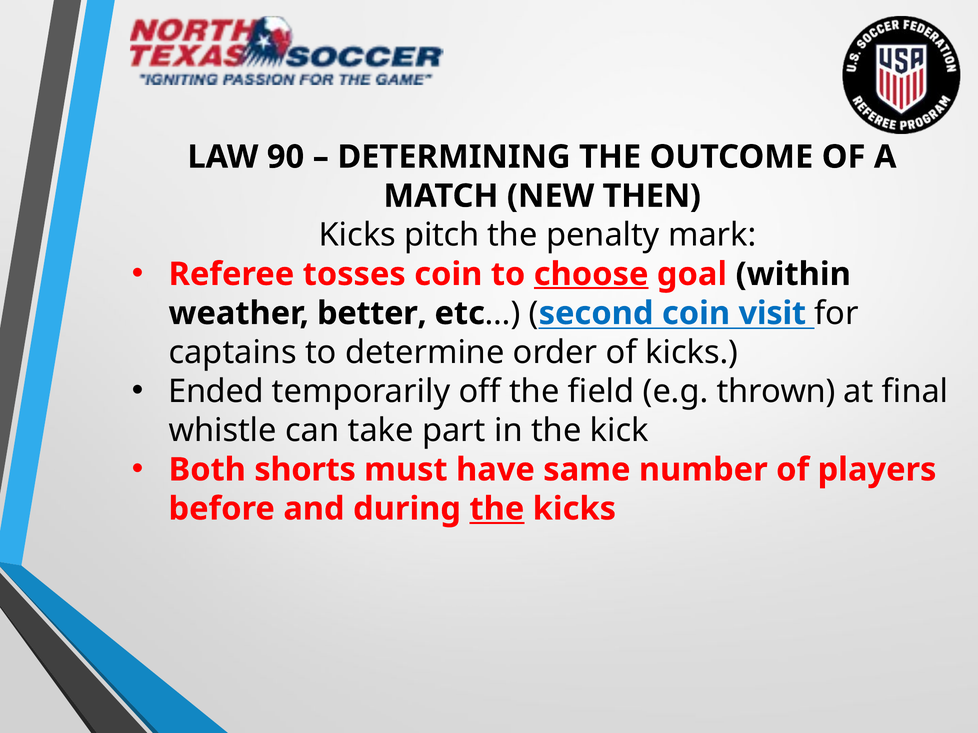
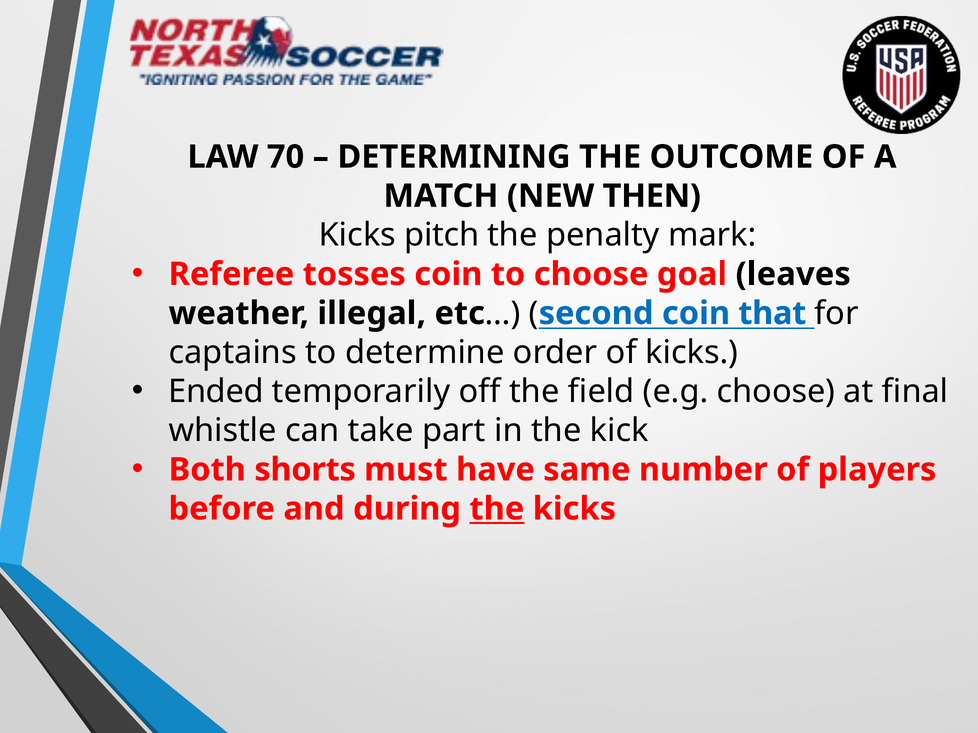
90: 90 -> 70 (286, 157)
choose underline: present -> none (591, 274)
within: within -> leaves (793, 274)
better: better -> illegal (372, 314)
visit: visit -> that (772, 314)
e.g thrown: thrown -> choose (776, 392)
